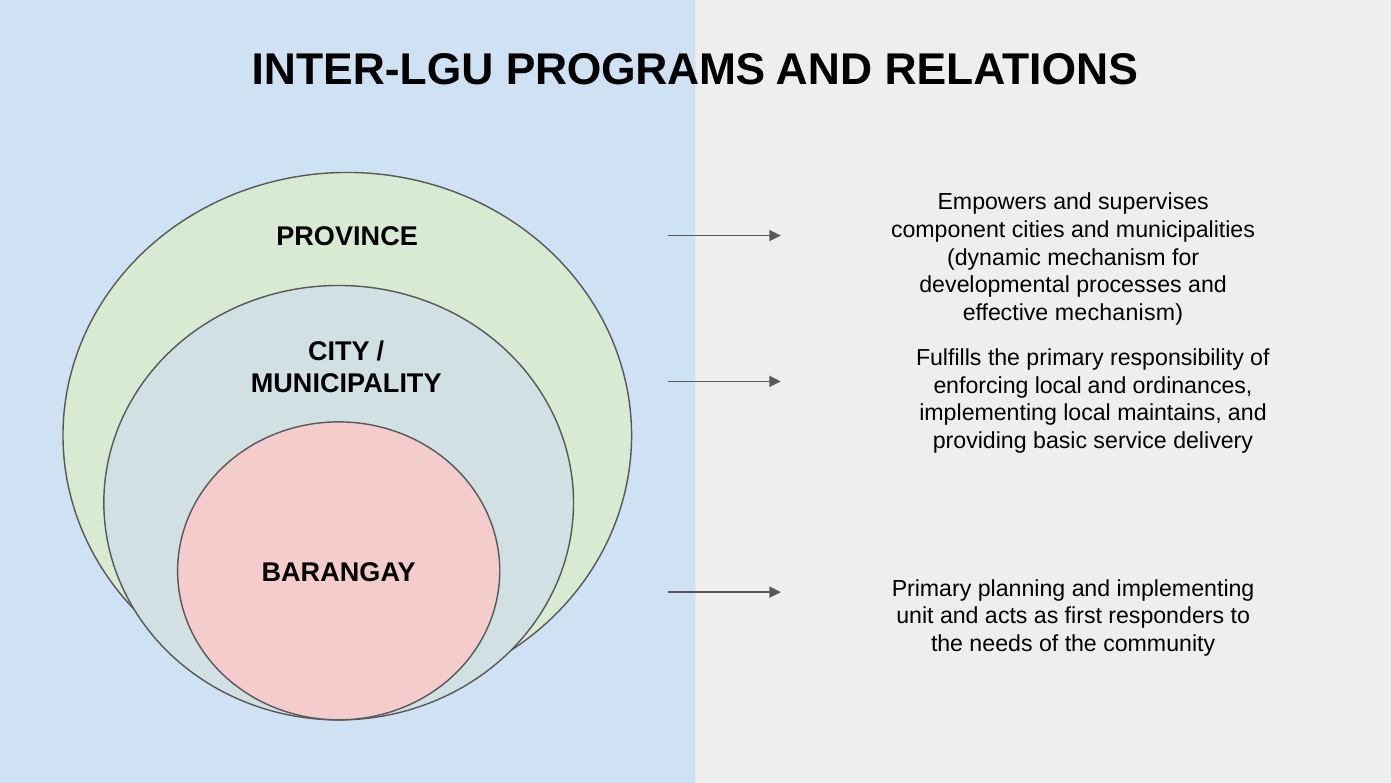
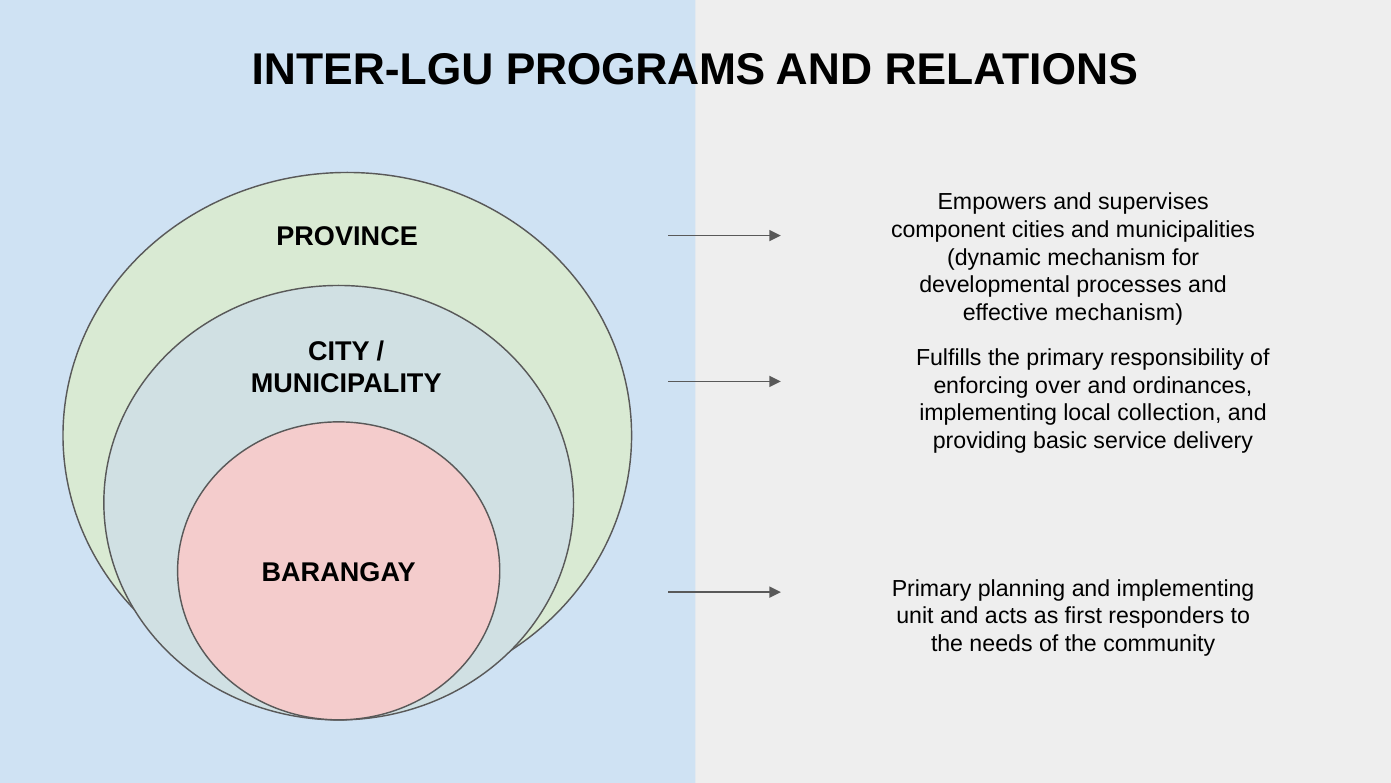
enforcing local: local -> over (1058, 385)
maintains: maintains -> collection (1169, 413)
